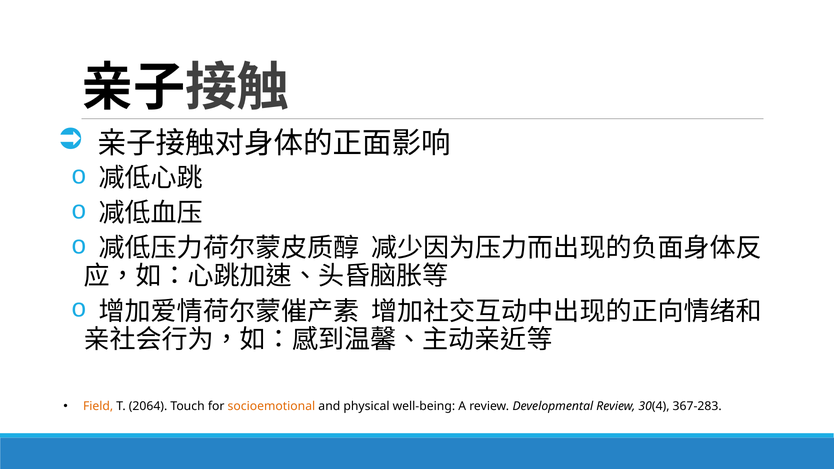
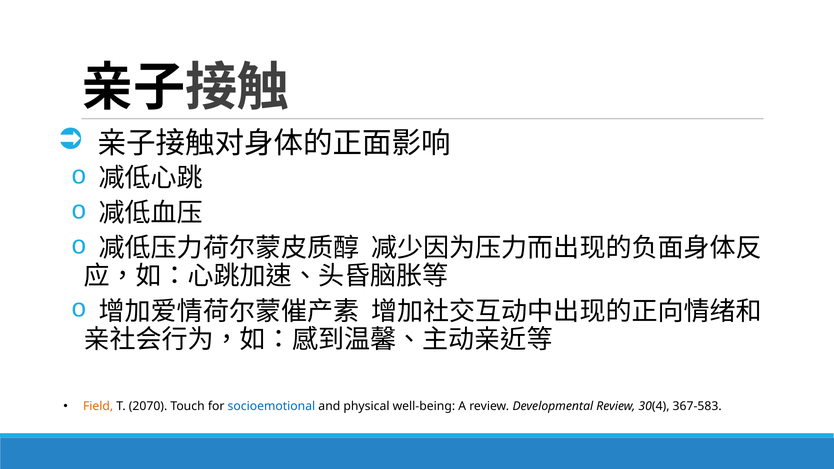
2064: 2064 -> 2070 (148, 406)
socioemotional colour: orange -> blue (271, 406)
367-283: 367-283 -> 367-583 (697, 406)
